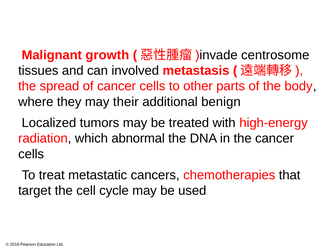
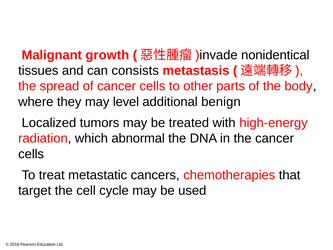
centrosome: centrosome -> nonidentical (275, 55)
involved: involved -> consists (135, 71)
their: their -> level (126, 102)
